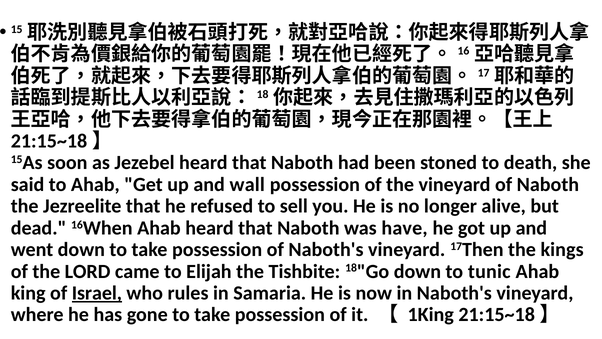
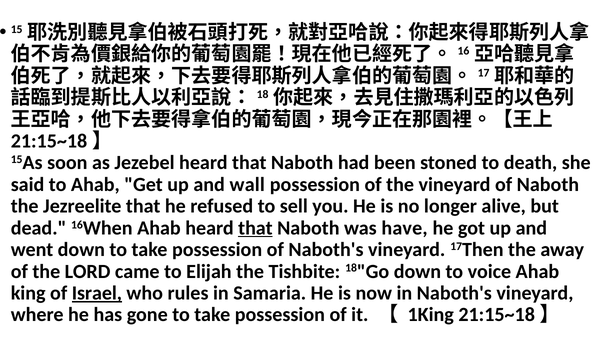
that underline: none -> present (255, 228)
kings: kings -> away (562, 249)
tunic: tunic -> voice (489, 271)
